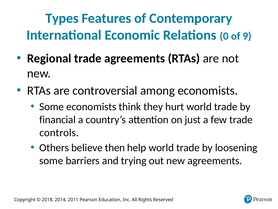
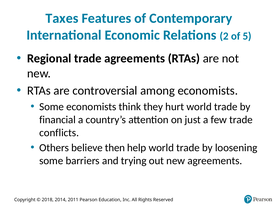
Types: Types -> Taxes (62, 18)
0: 0 -> 2 (224, 36)
9: 9 -> 5 (247, 36)
controls: controls -> conflicts (59, 132)
